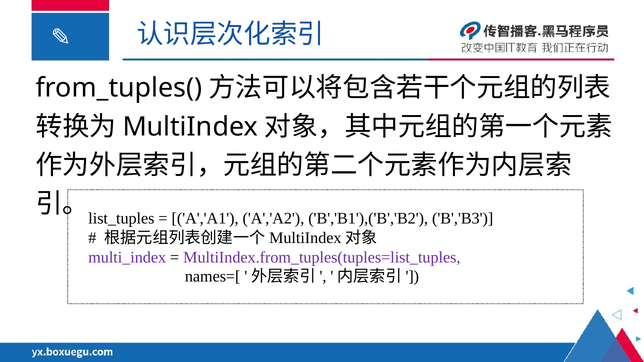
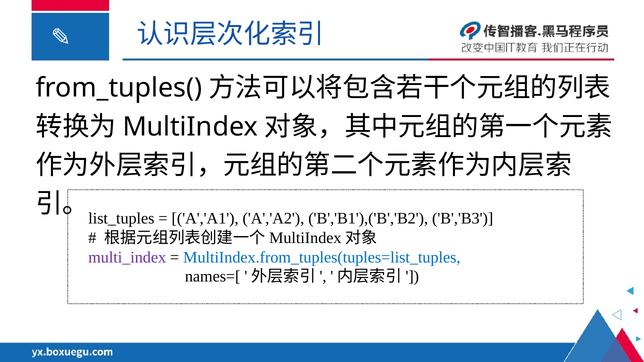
MultiIndex.from_tuples(tuples=list_tuples colour: purple -> blue (322, 257)
